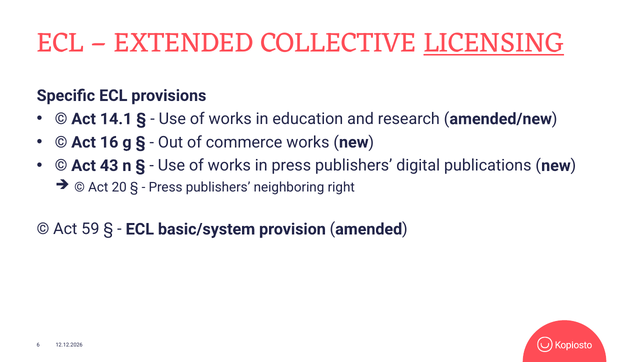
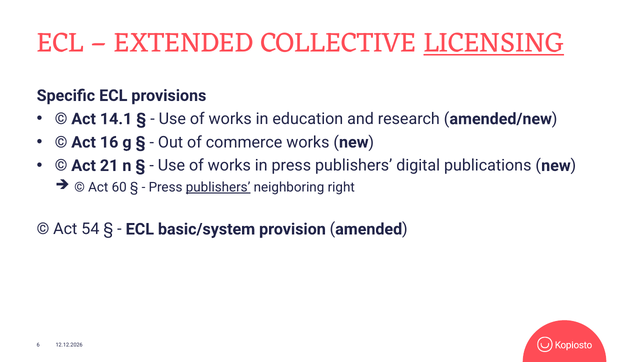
43: 43 -> 21 (109, 165)
20: 20 -> 60 (119, 187)
publishers underline: none -> present (218, 187)
59: 59 -> 54 (90, 229)
